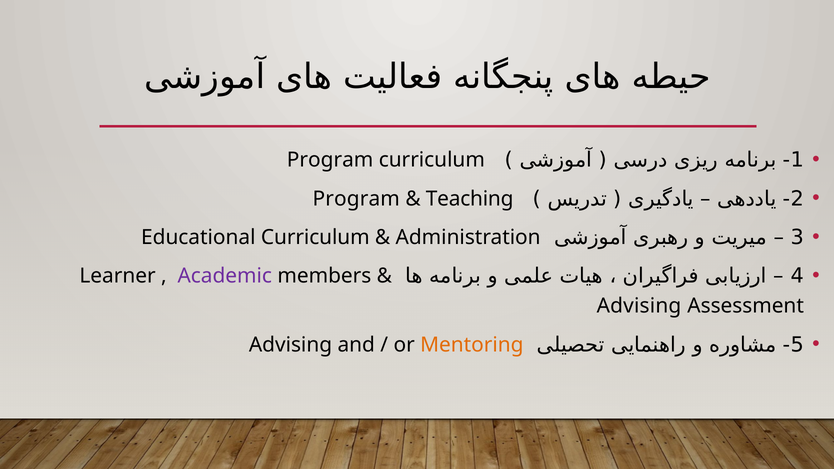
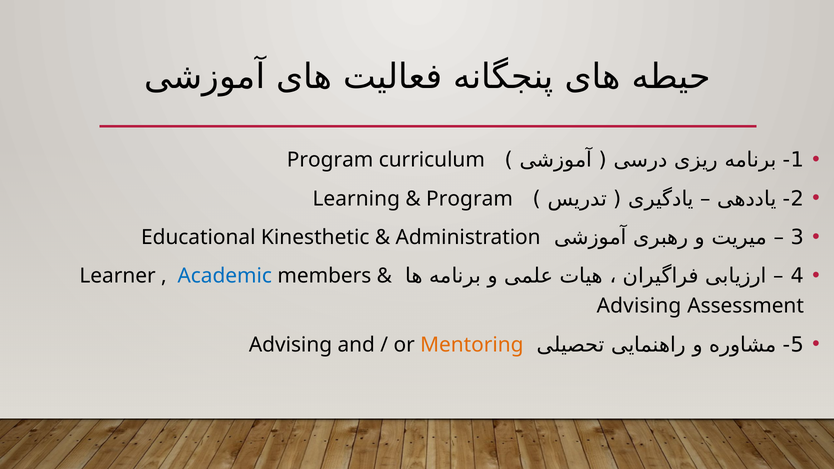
Program: Program -> Learning (356, 199)
Teaching: Teaching -> Program (470, 199)
Educational Curriculum: Curriculum -> Kinesthetic (315, 237)
Academic colour: purple -> blue (225, 276)
